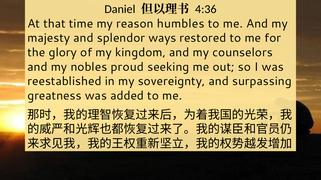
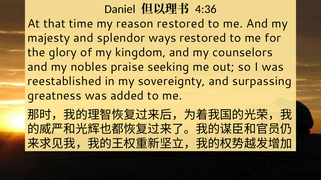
reason humbles: humbles -> restored (181, 24)
proud: proud -> praise (127, 67)
